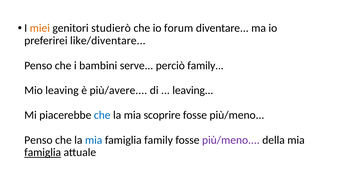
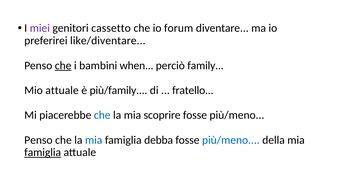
miei colour: orange -> purple (40, 28)
studierò: studierò -> cassetto (111, 28)
che underline: none -> present (63, 65)
serve: serve -> when (137, 65)
Mio leaving: leaving -> attuale (62, 90)
più/avere: più/avere -> più/family (118, 90)
leaving: leaving -> fratello (193, 90)
famiglia family: family -> debba (159, 140)
più/meno colour: purple -> blue (231, 140)
